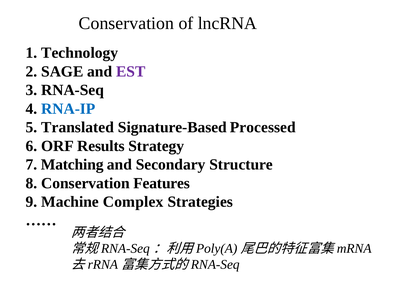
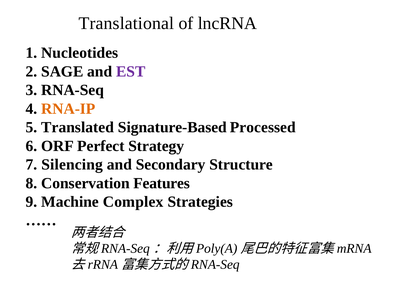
Conservation: Conservation -> Translational (126, 23)
Technology: Technology -> Nucleotides (80, 53)
RNA-IP colour: blue -> orange (68, 109)
Results: Results -> Perfect (101, 146)
Matching: Matching -> Silencing (72, 165)
